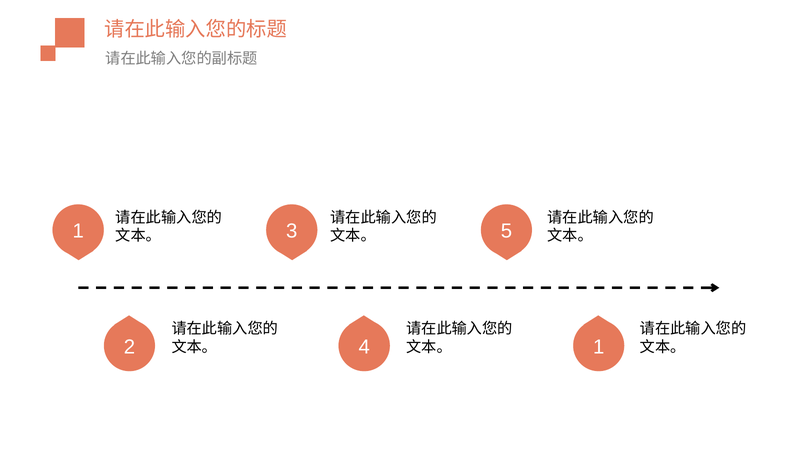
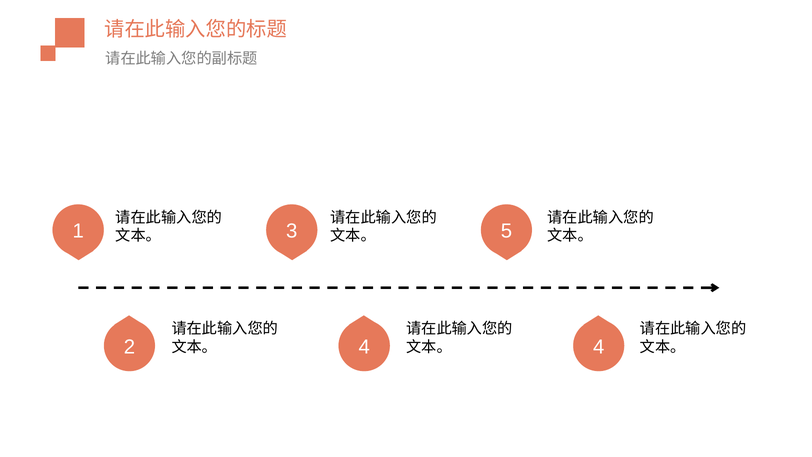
2 1: 1 -> 4 (599, 347)
